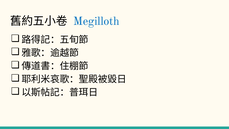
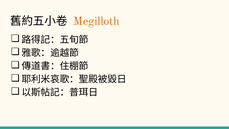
Megilloth colour: blue -> orange (96, 21)
